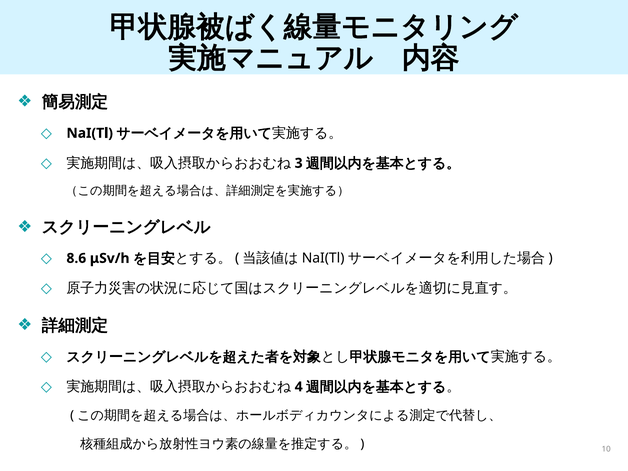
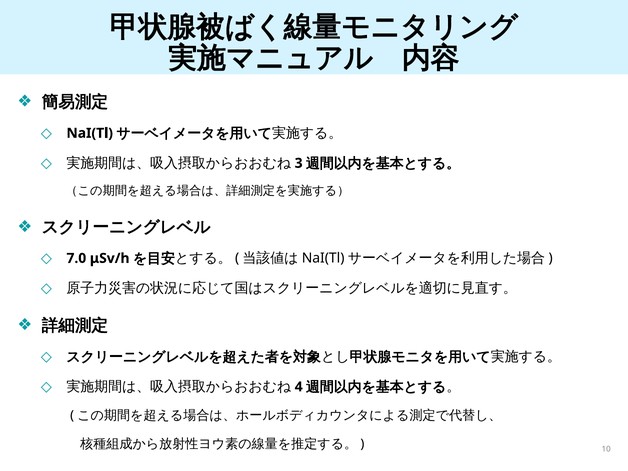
8.6: 8.6 -> 7.0 (76, 258)
